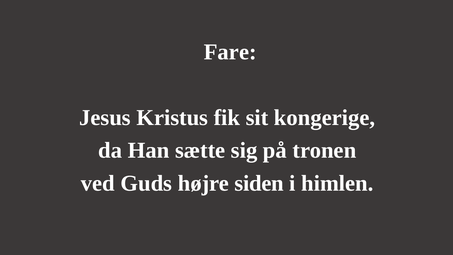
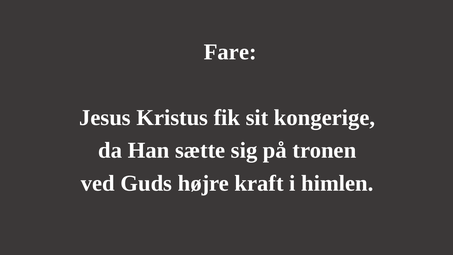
siden: siden -> kraft (259, 183)
